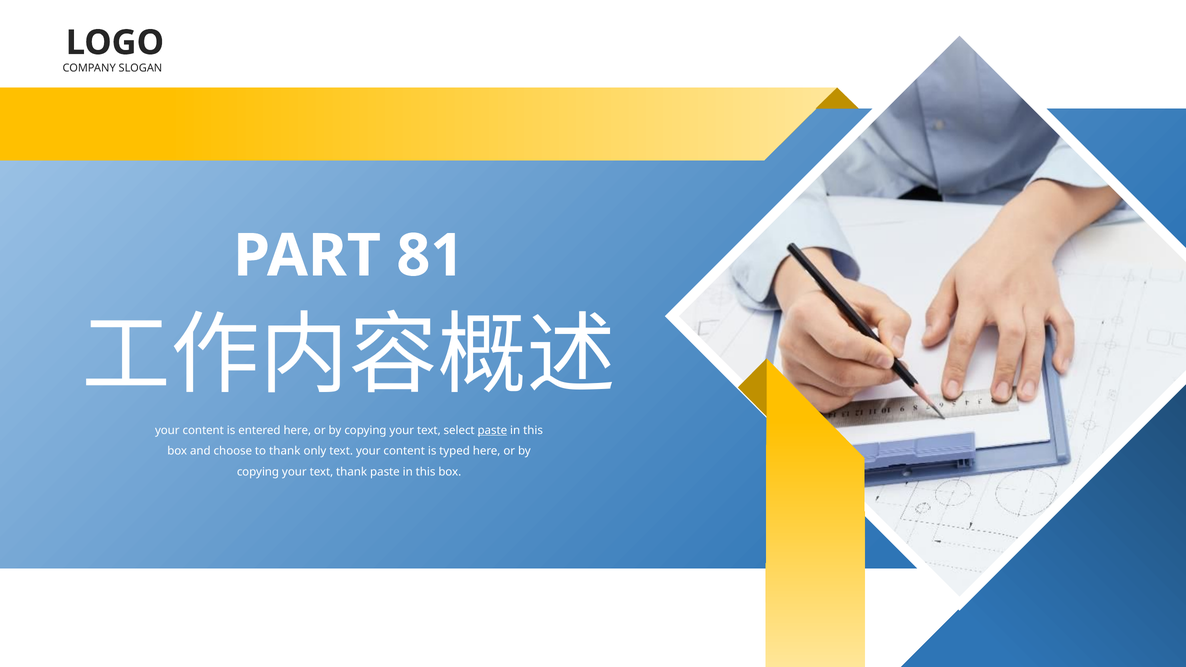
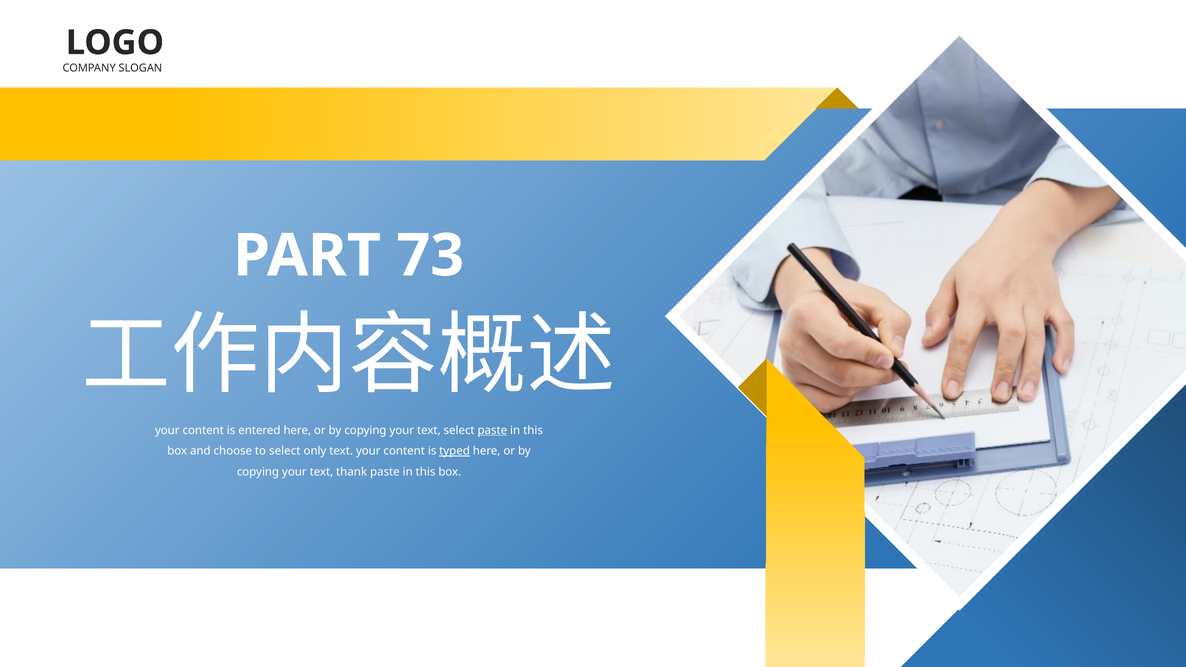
81: 81 -> 73 (430, 256)
to thank: thank -> select (285, 451)
typed underline: none -> present (455, 451)
